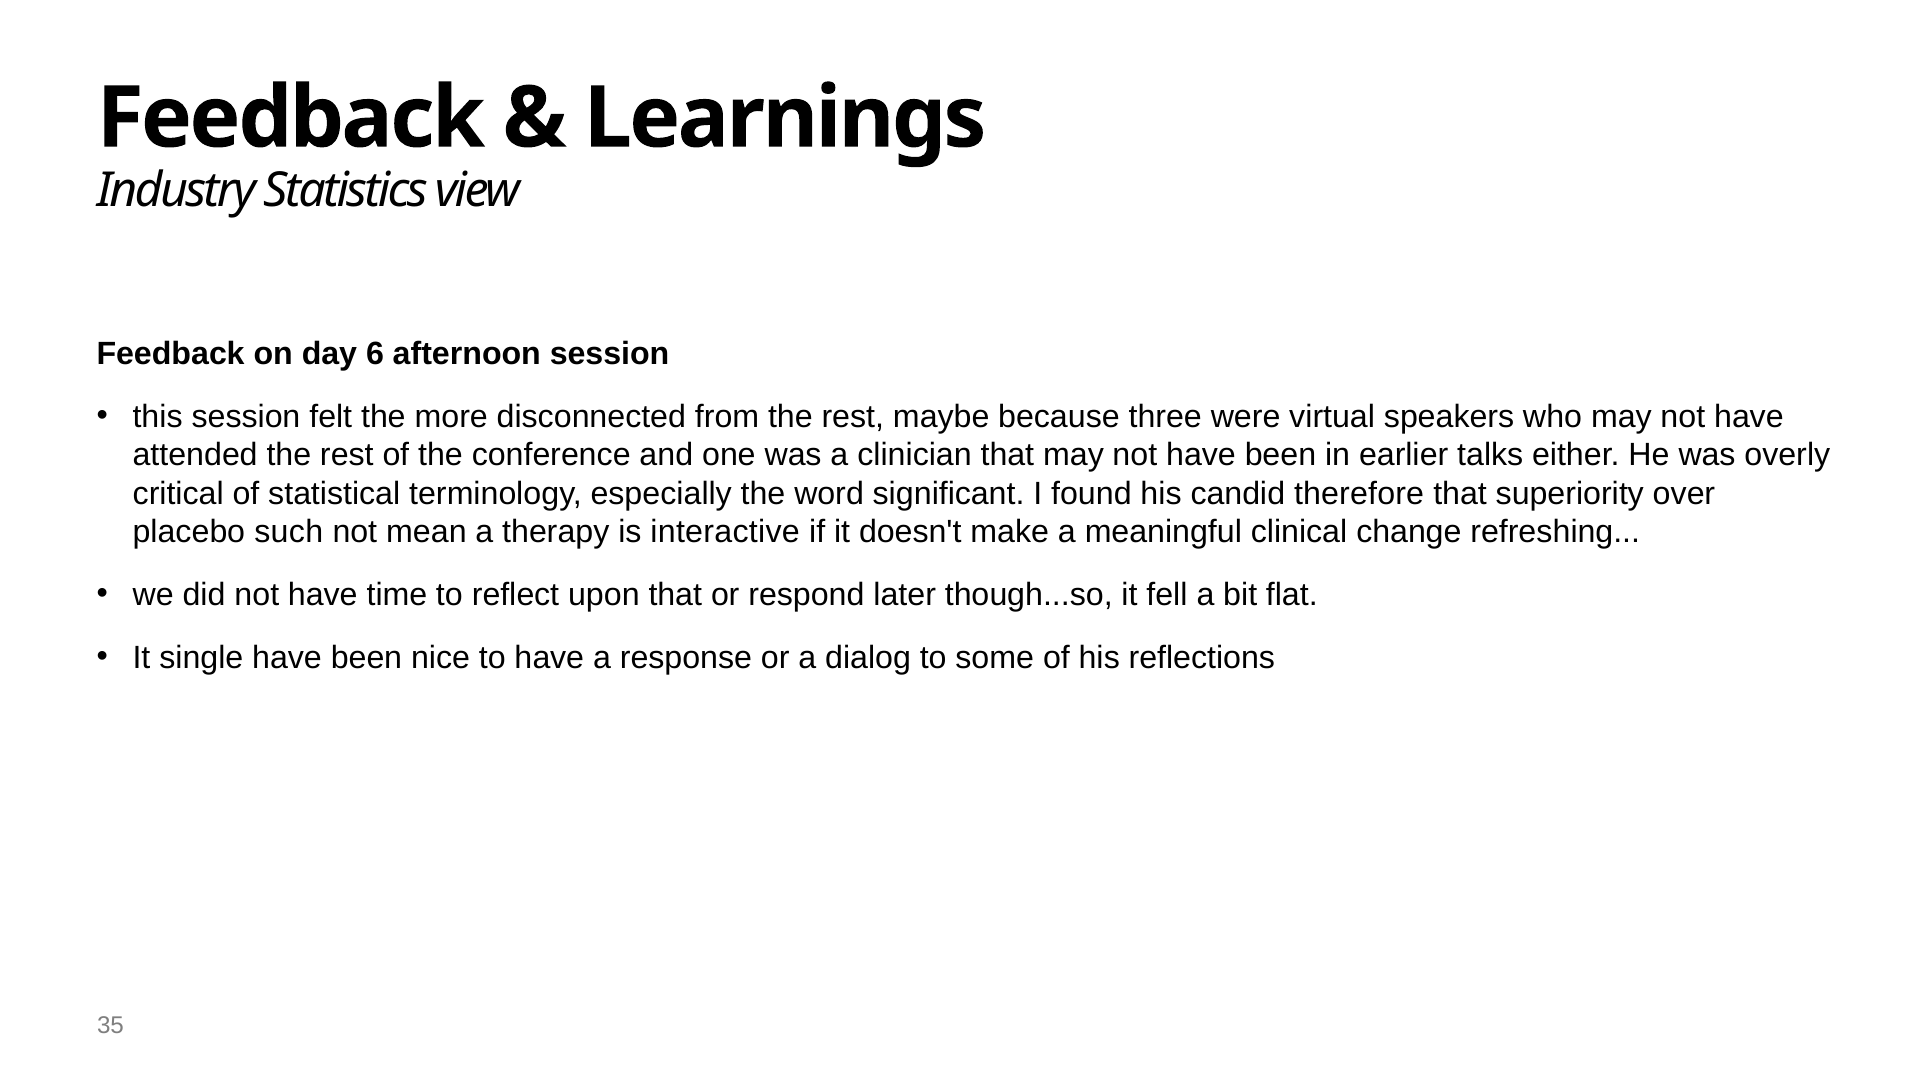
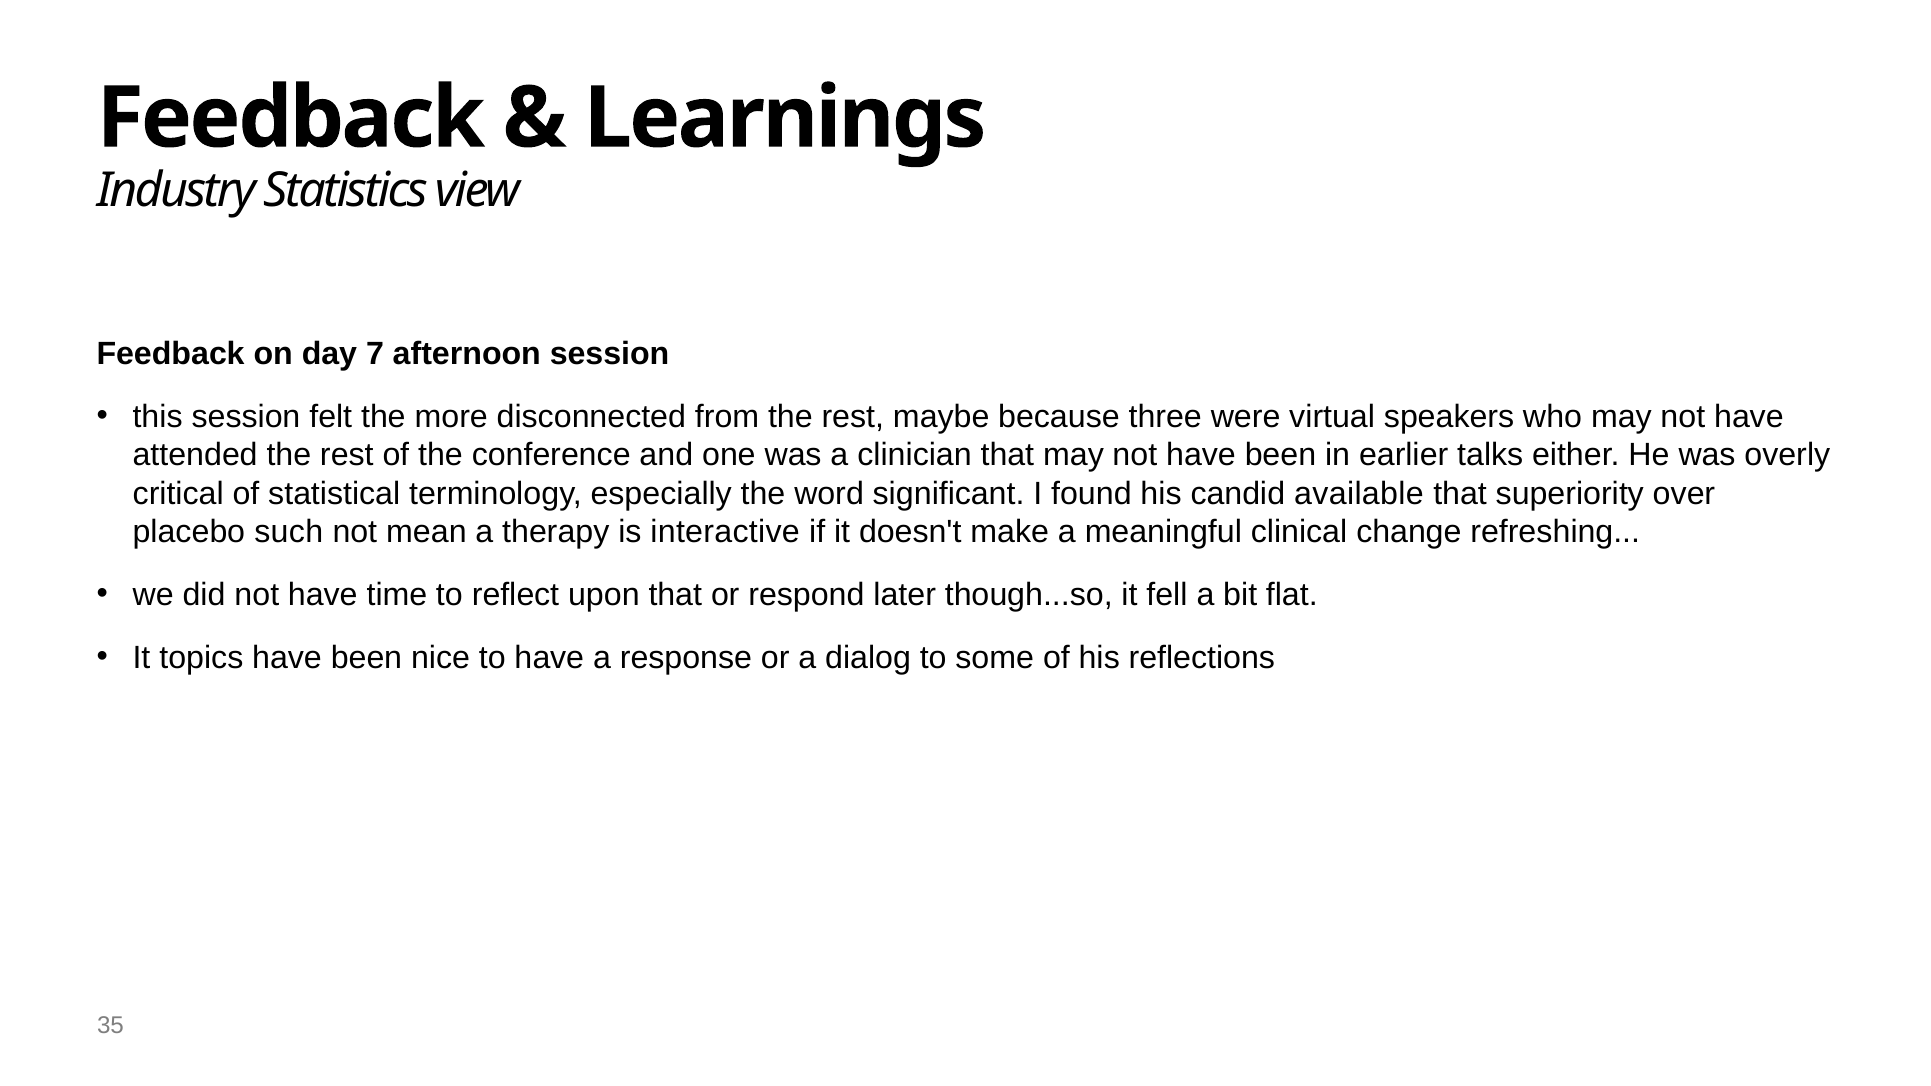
6: 6 -> 7 (375, 354)
therefore: therefore -> available (1359, 494)
single: single -> topics (201, 658)
